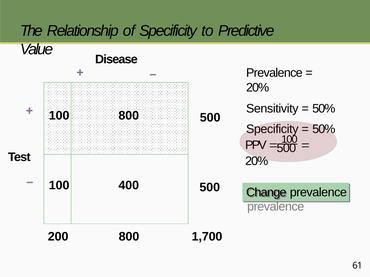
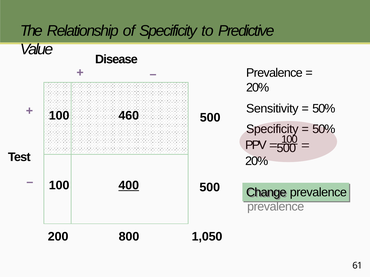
100 800: 800 -> 460 (129, 116)
400 underline: none -> present (129, 186)
1,700: 1,700 -> 1,050 (207, 237)
